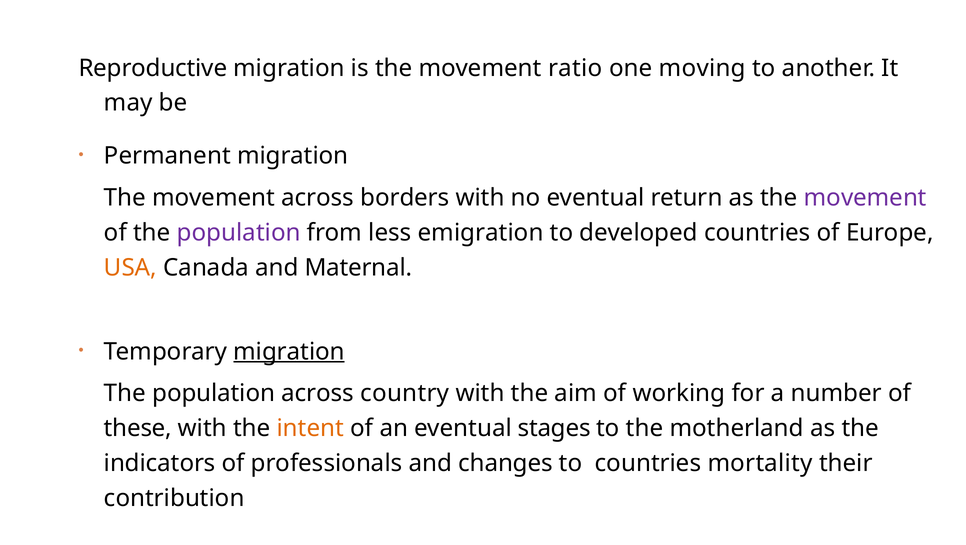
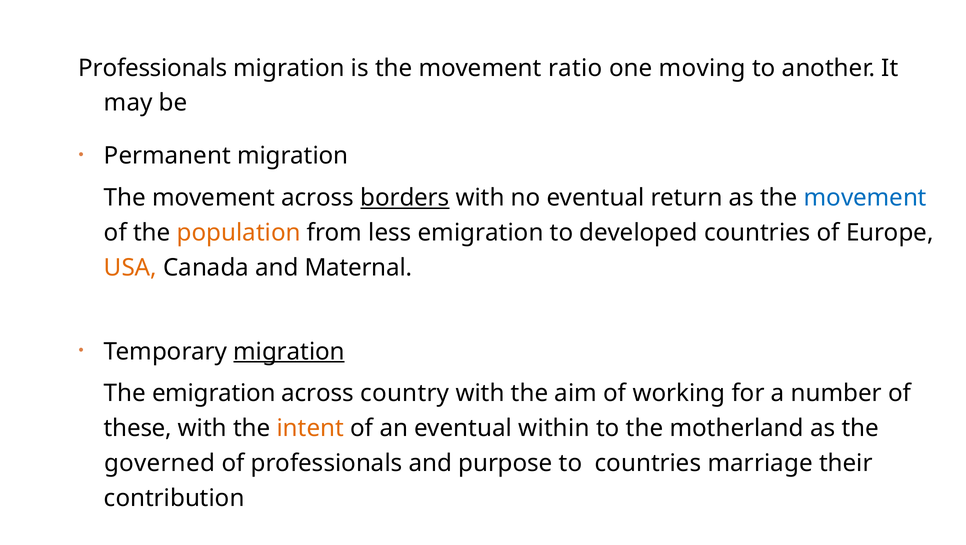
Reproductive: Reproductive -> Professionals (153, 68)
borders underline: none -> present (405, 198)
movement colour: purple -> blue (865, 198)
population colour: purple -> orange (239, 233)
population: population -> emigration (214, 393)
stages: stages -> within (554, 428)
indicators: indicators -> governed (160, 463)
changes: changes -> purpose (505, 463)
countries mortality: mortality -> marriage (760, 463)
